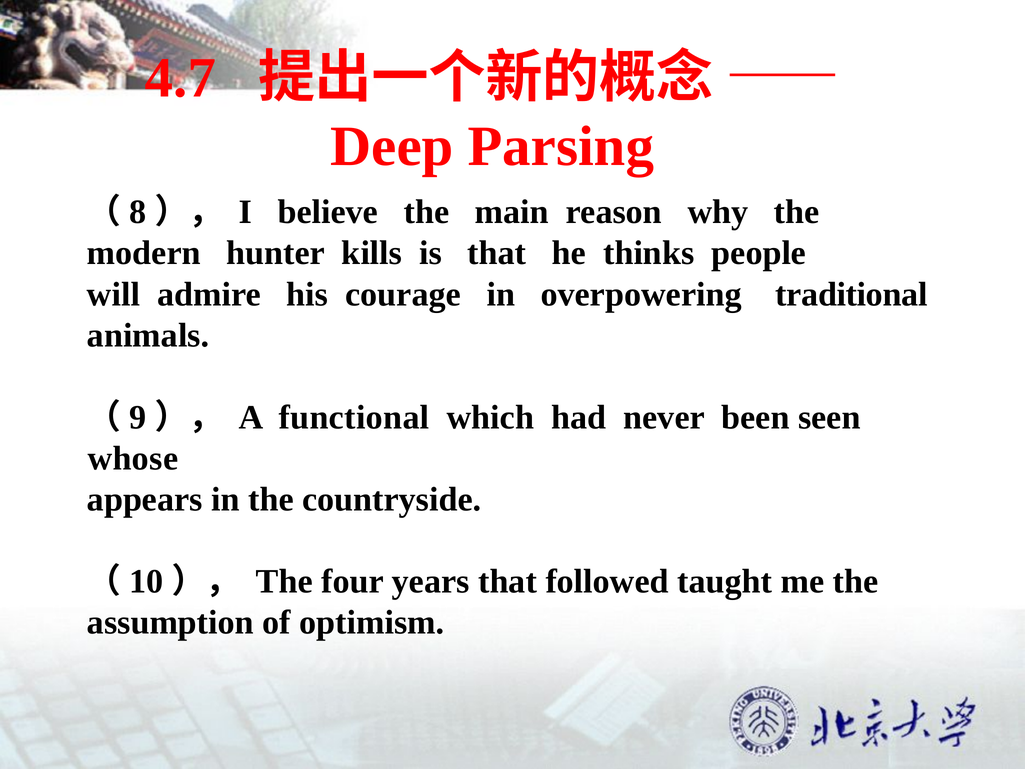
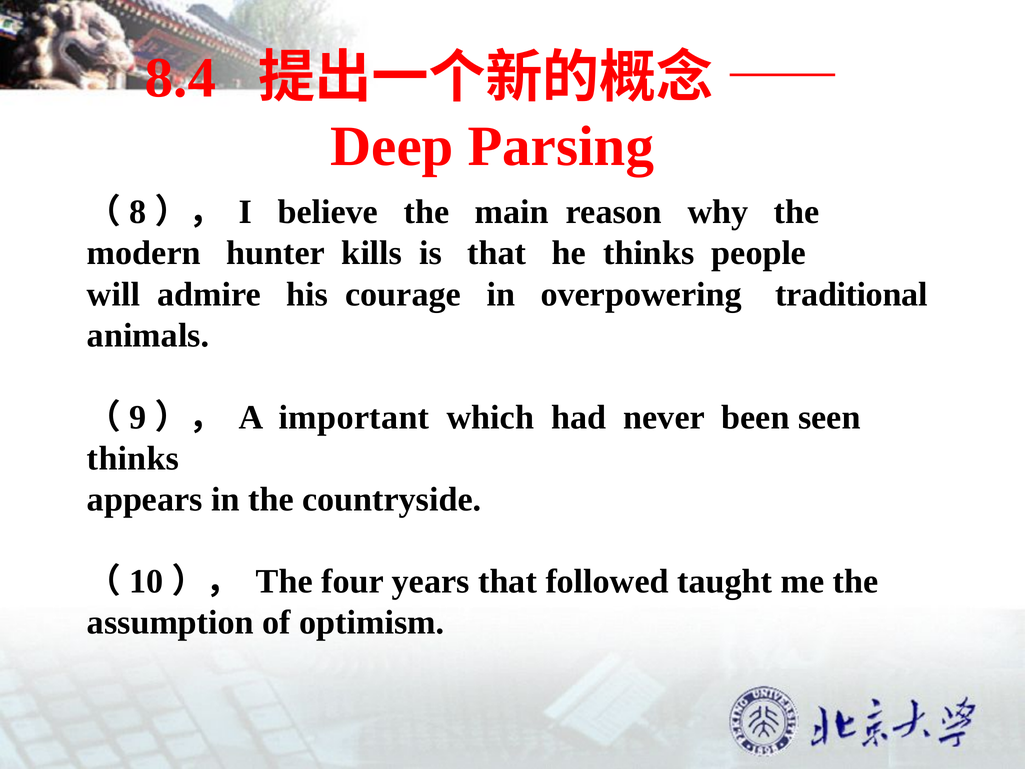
4.7: 4.7 -> 8.4 (181, 78)
functional: functional -> important (354, 417)
whose: whose -> thinks (133, 458)
